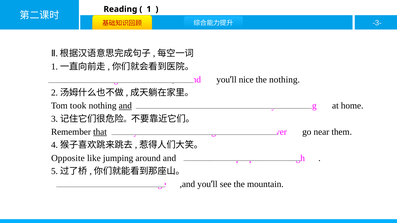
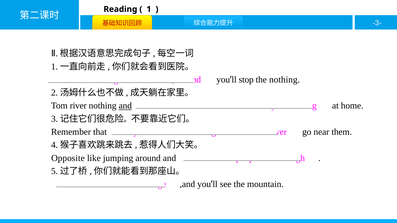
nice: nice -> stop (246, 80)
took: took -> river (78, 106)
that underline: present -> none (100, 132)
